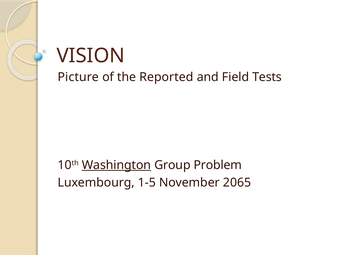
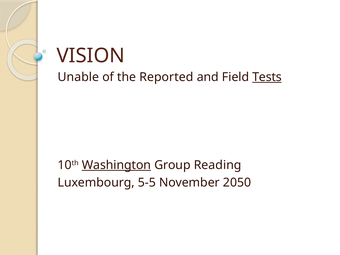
Picture: Picture -> Unable (78, 77)
Tests underline: none -> present (267, 77)
Problem: Problem -> Reading (218, 165)
1-5: 1-5 -> 5-5 (147, 183)
2065: 2065 -> 2050 (237, 183)
